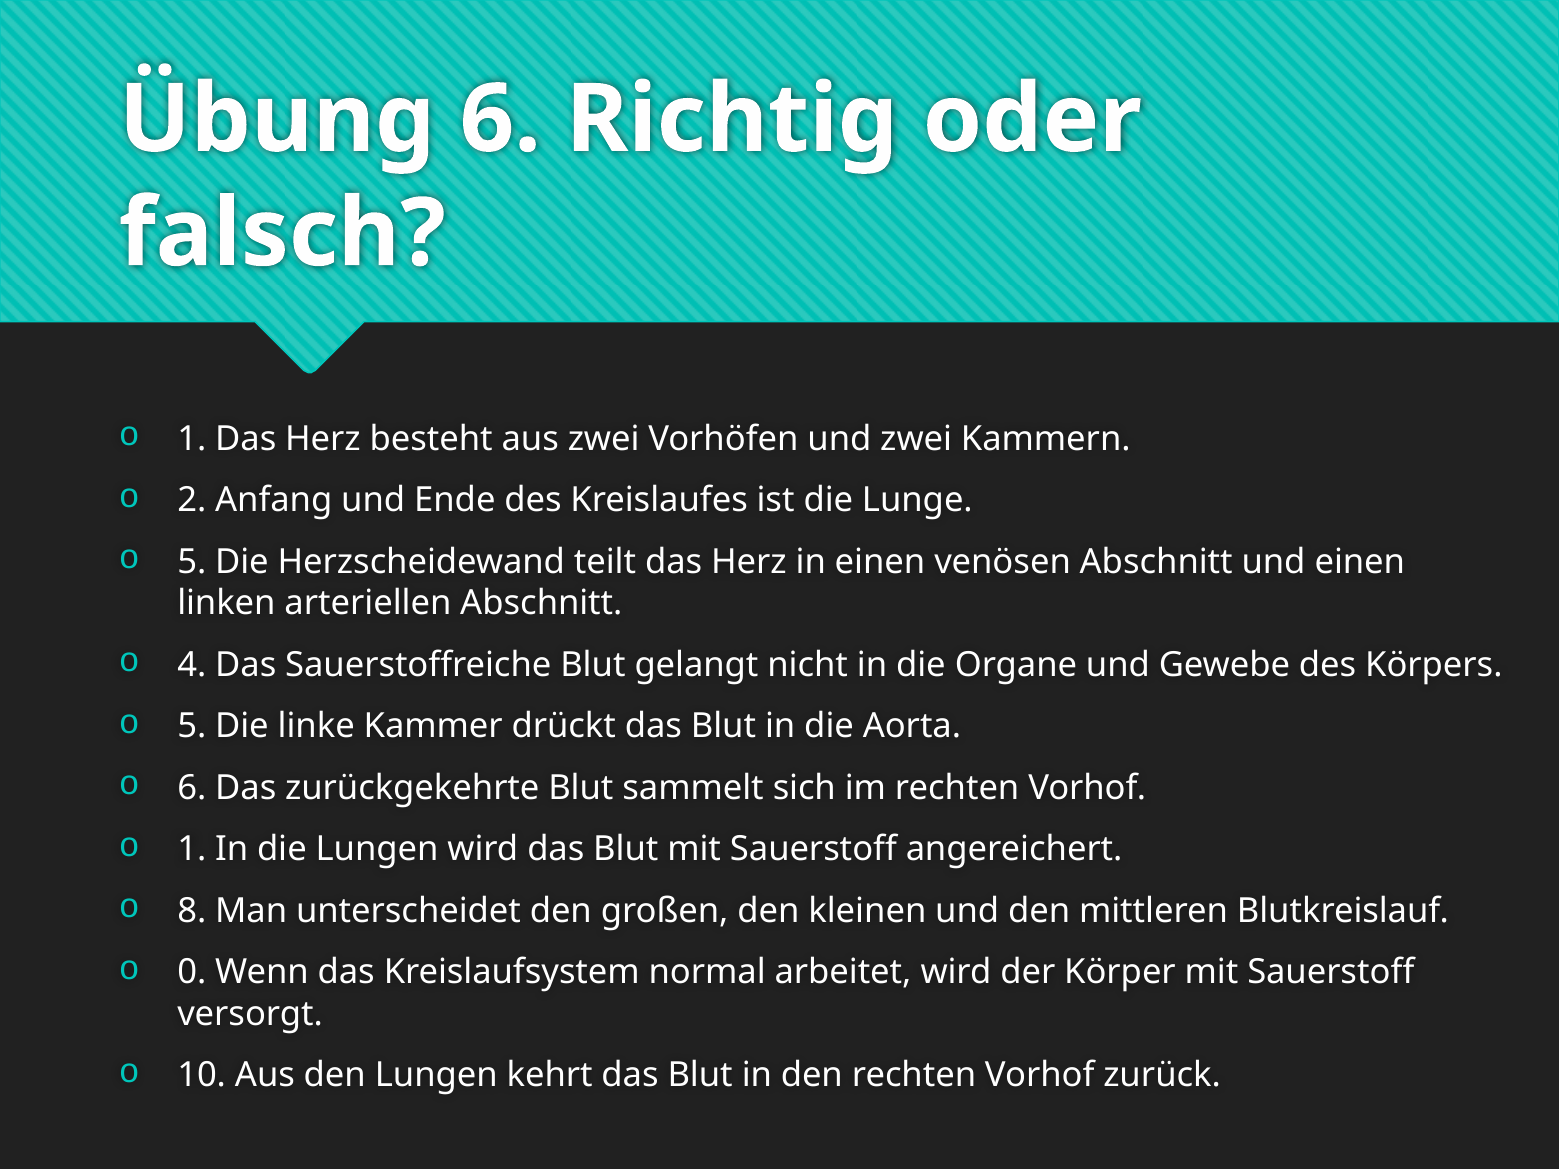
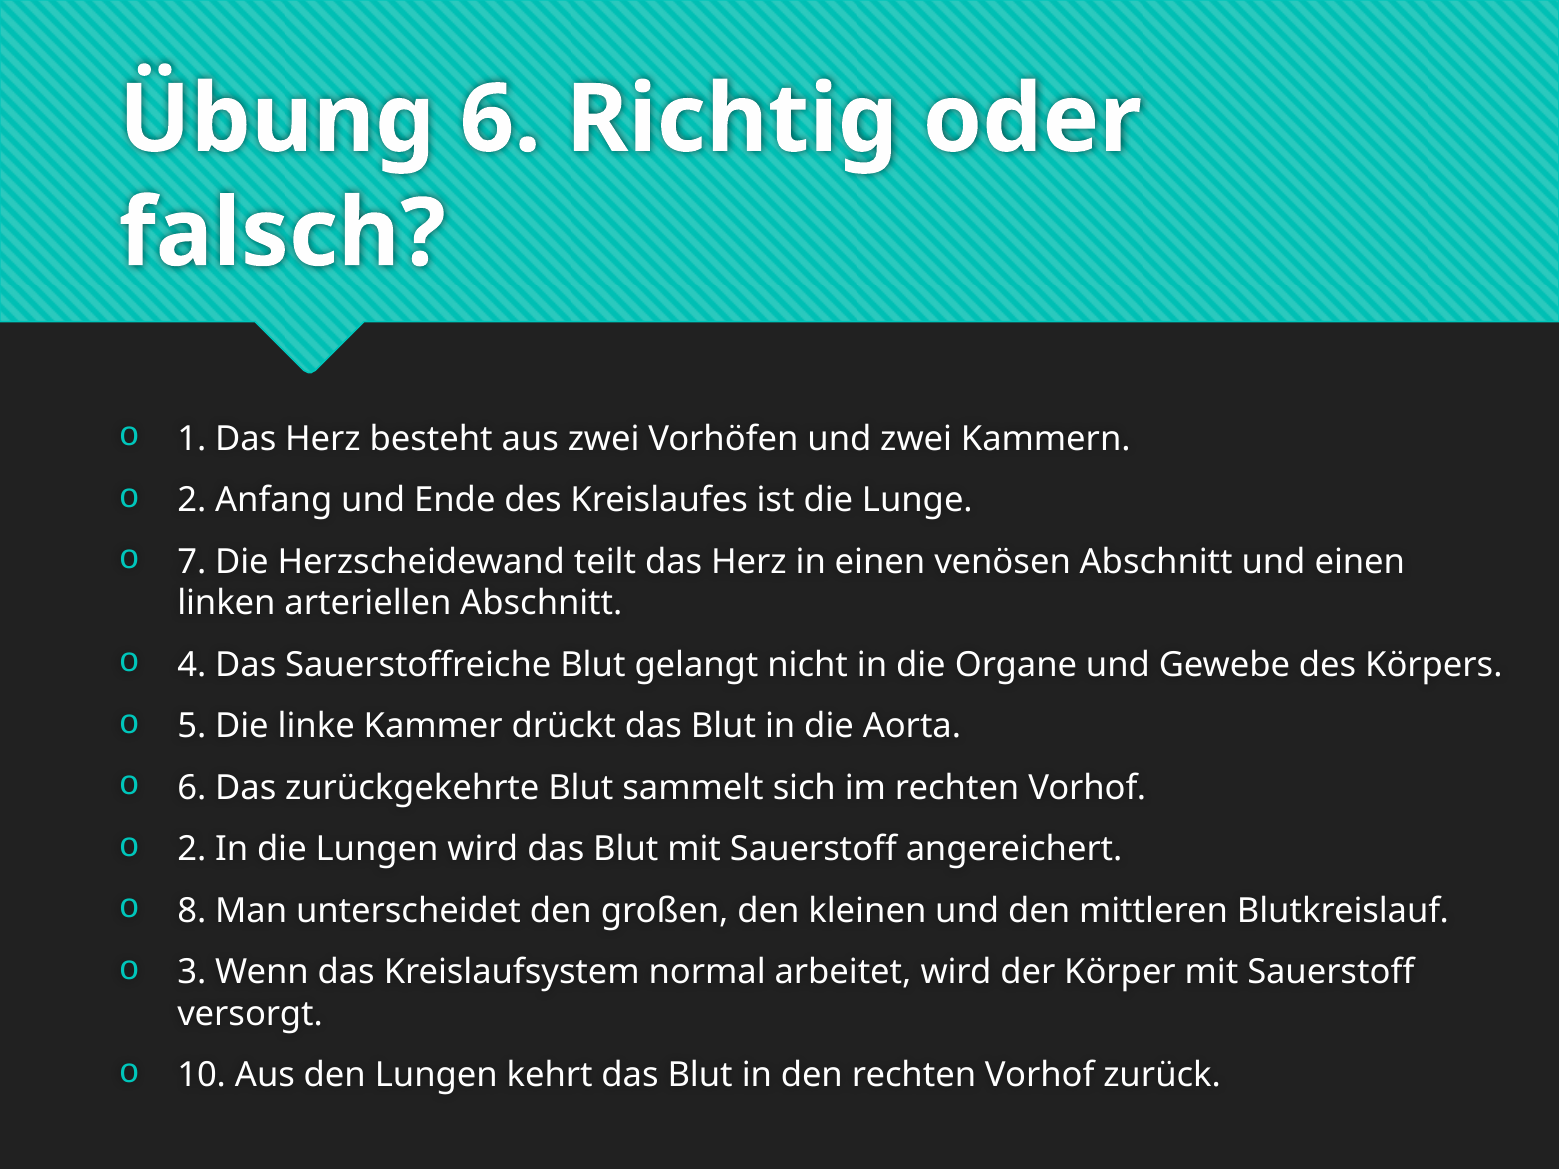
5: 5 -> 7 (192, 562)
1: 1 -> 2 (192, 850)
0: 0 -> 3 (192, 973)
